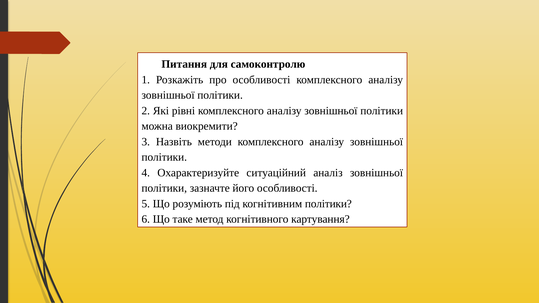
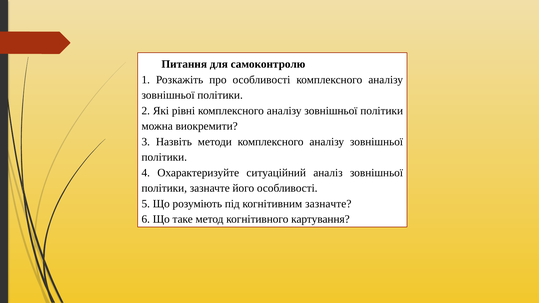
когнітивним політики: політики -> зазначте (328, 204)
